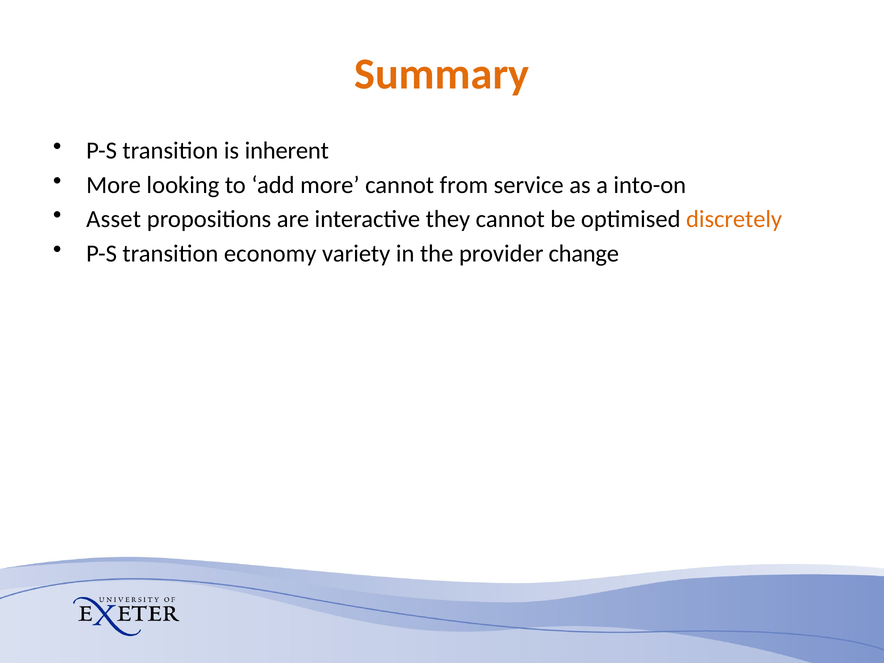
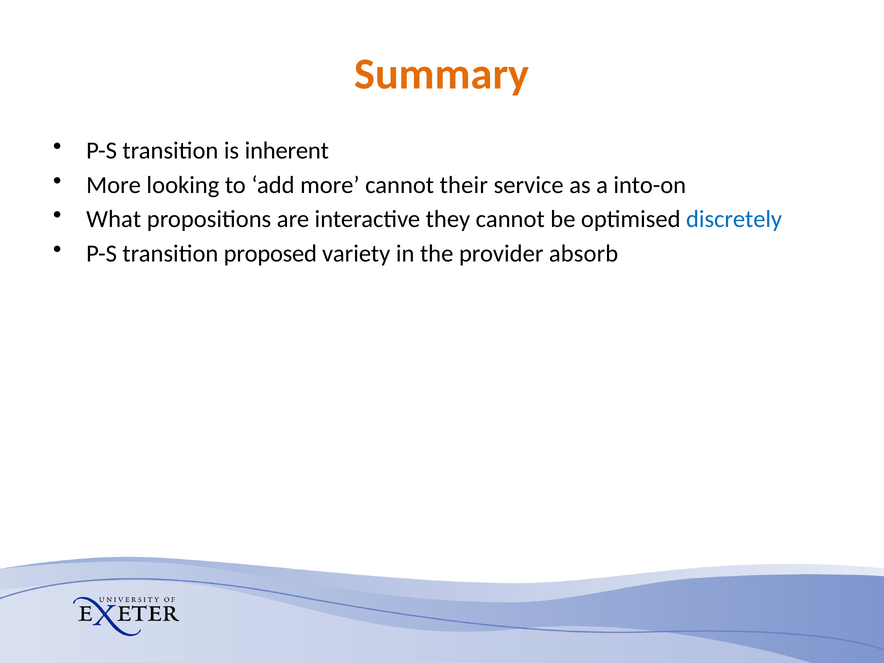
from: from -> their (464, 185)
Asset: Asset -> What (114, 219)
discretely colour: orange -> blue (734, 219)
economy: economy -> proposed (270, 254)
change: change -> absorb (584, 254)
